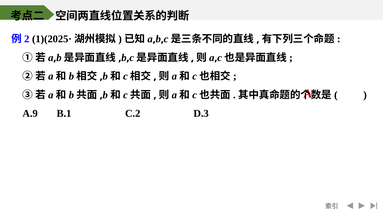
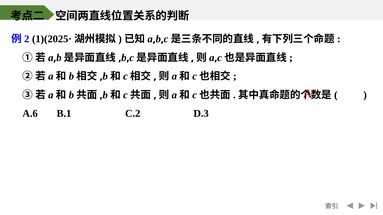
A.9: A.9 -> A.6 (30, 114)
